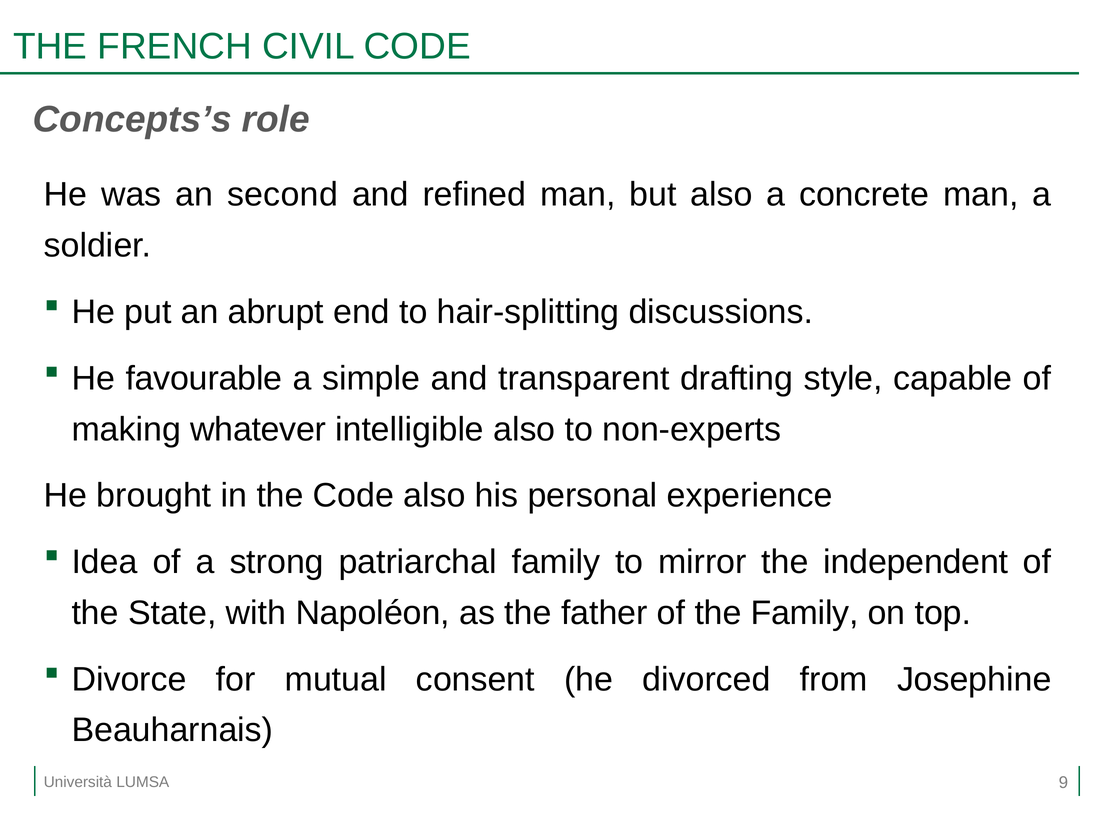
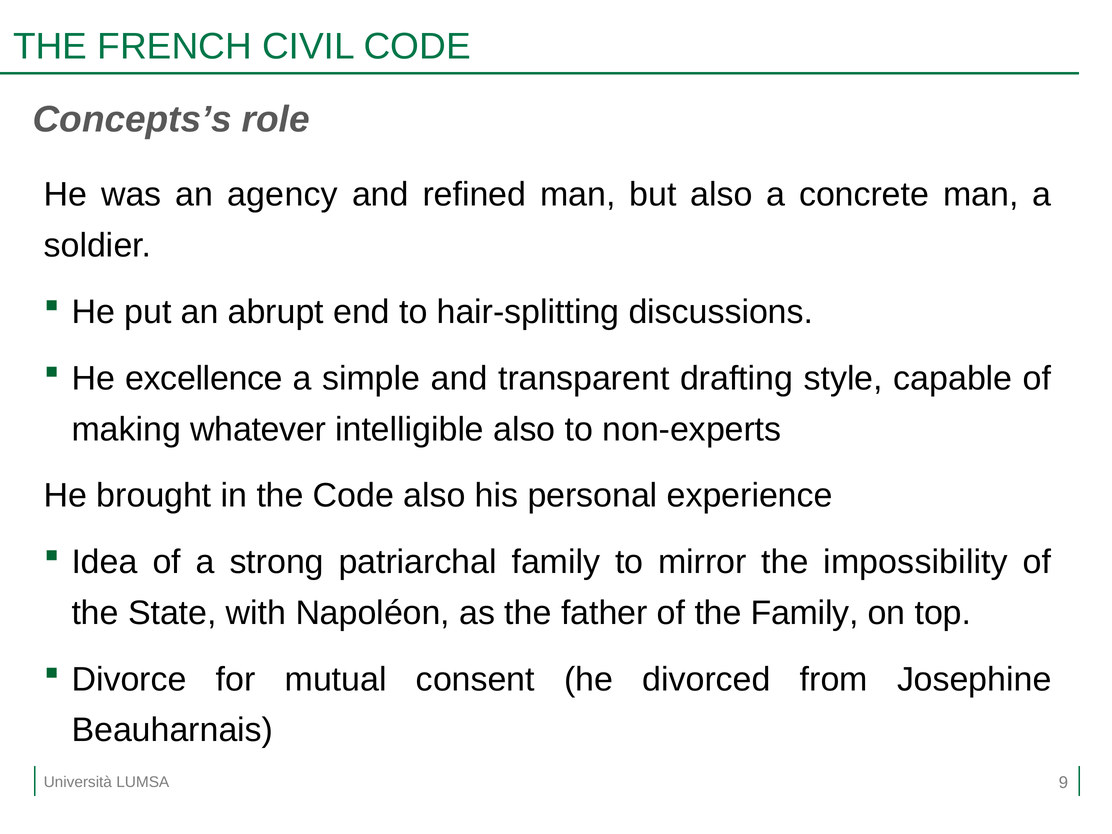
second: second -> agency (282, 195)
favourable: favourable -> excellence (204, 378)
independent: independent -> impossibility (916, 562)
